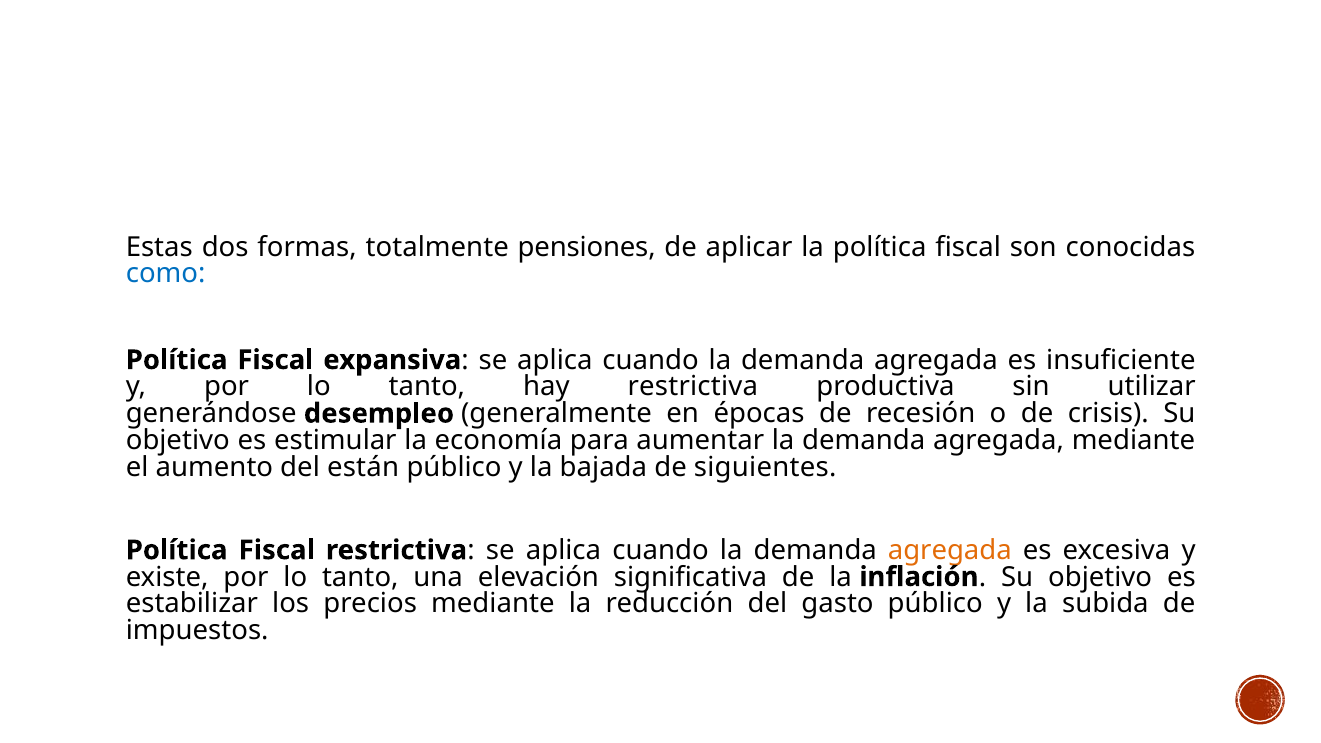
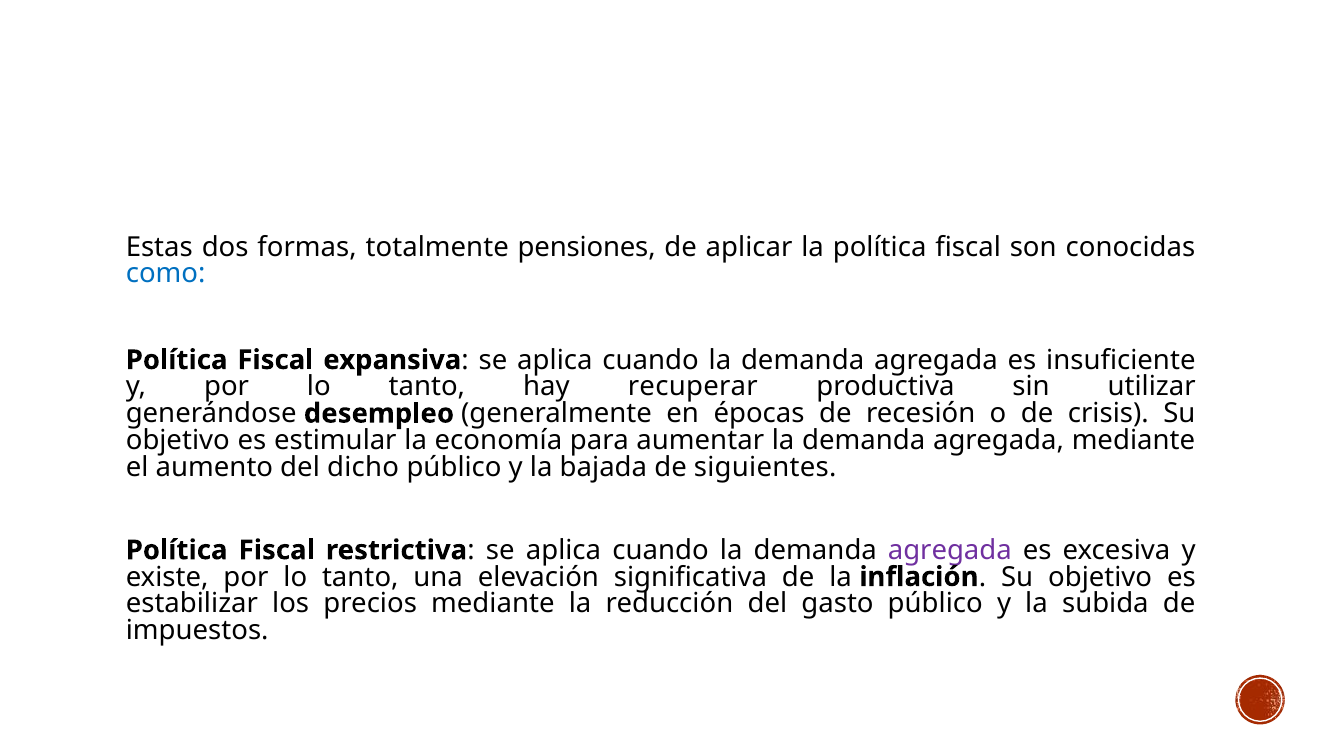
hay restrictiva: restrictiva -> recuperar (693, 387)
están: están -> dicho (363, 467)
agregada colour: orange -> purple (950, 550)
